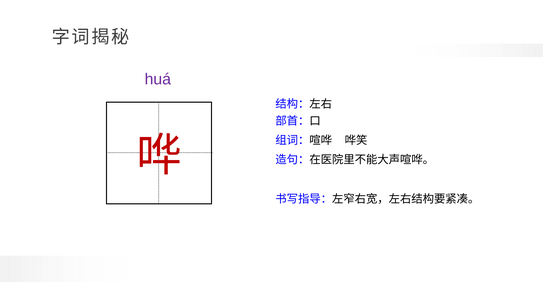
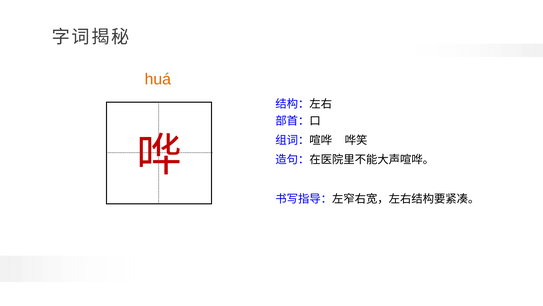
huá colour: purple -> orange (158, 79)
